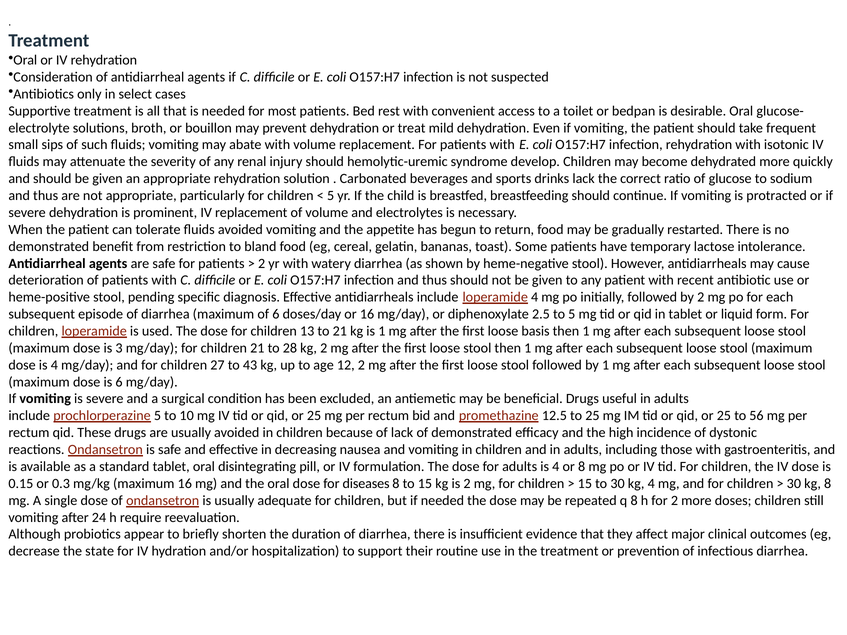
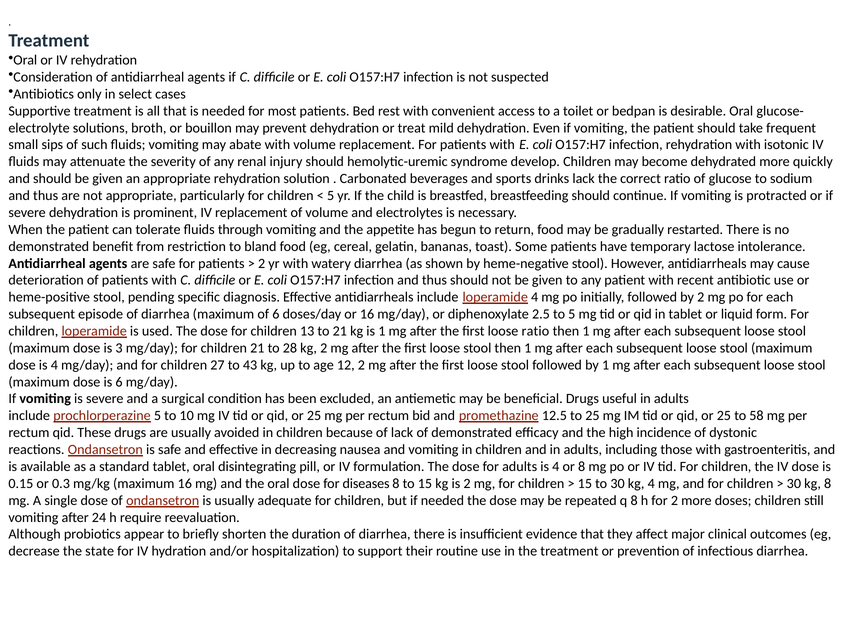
fluids avoided: avoided -> through (240, 230)
loose basis: basis -> ratio (535, 331)
56: 56 -> 58 (756, 416)
